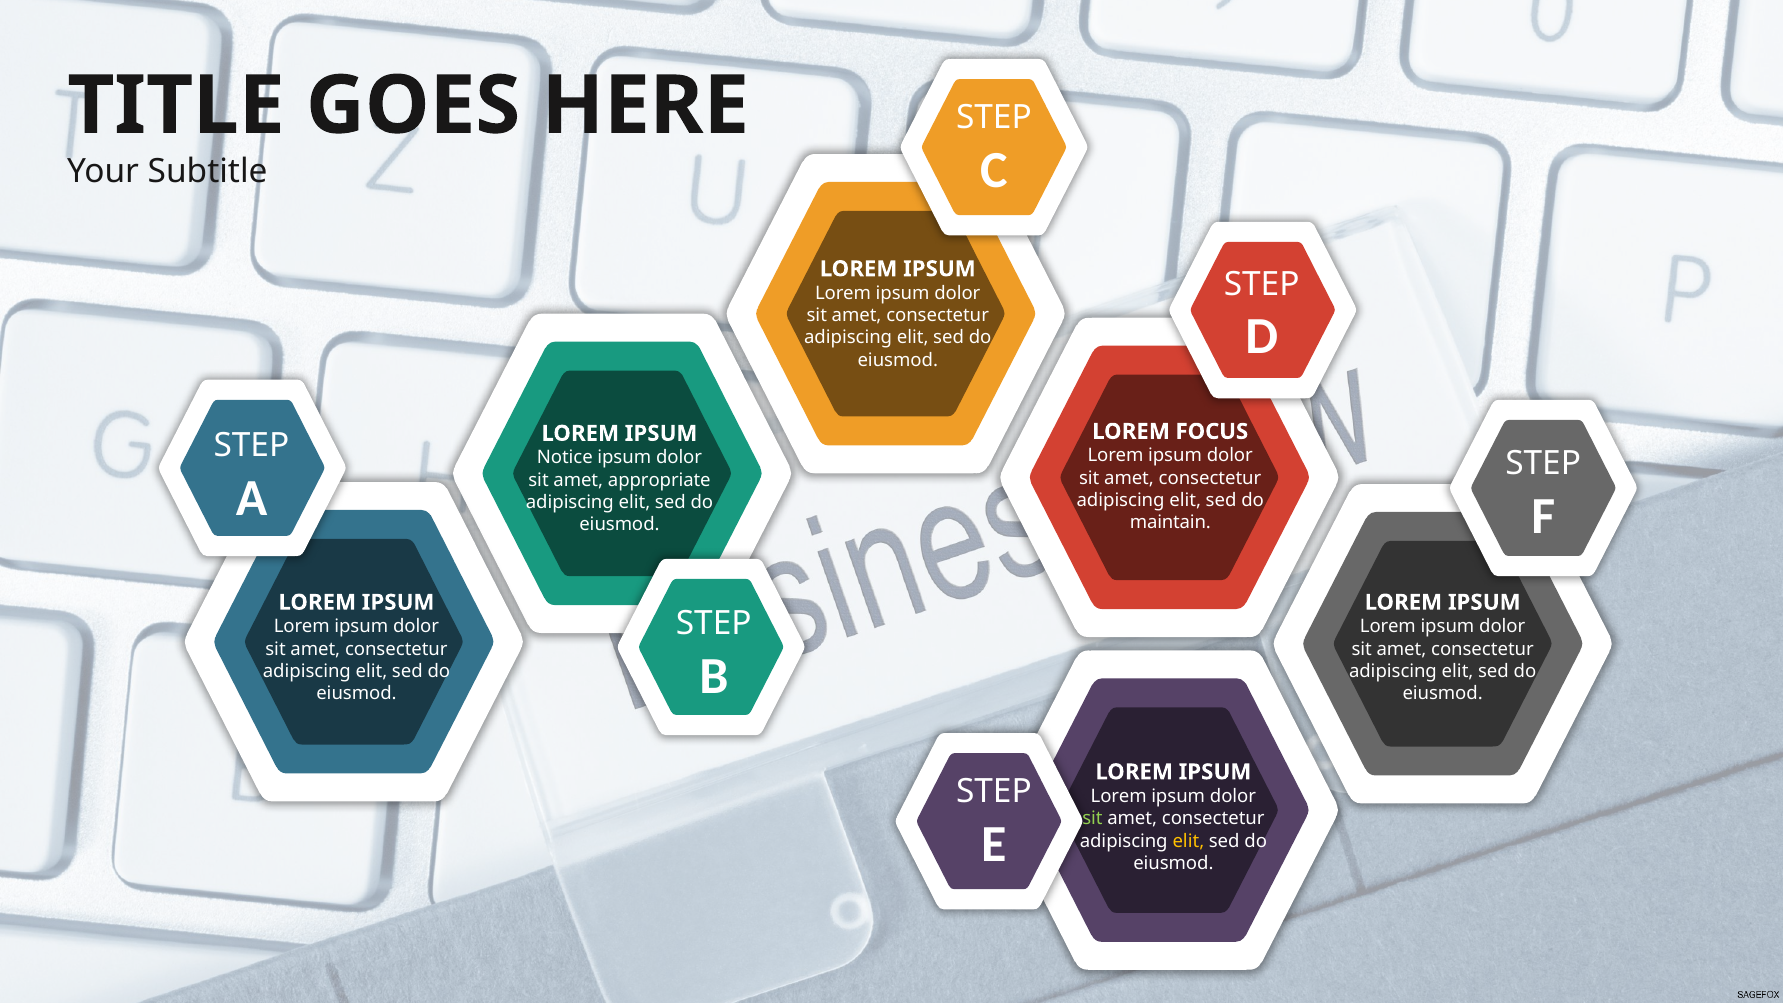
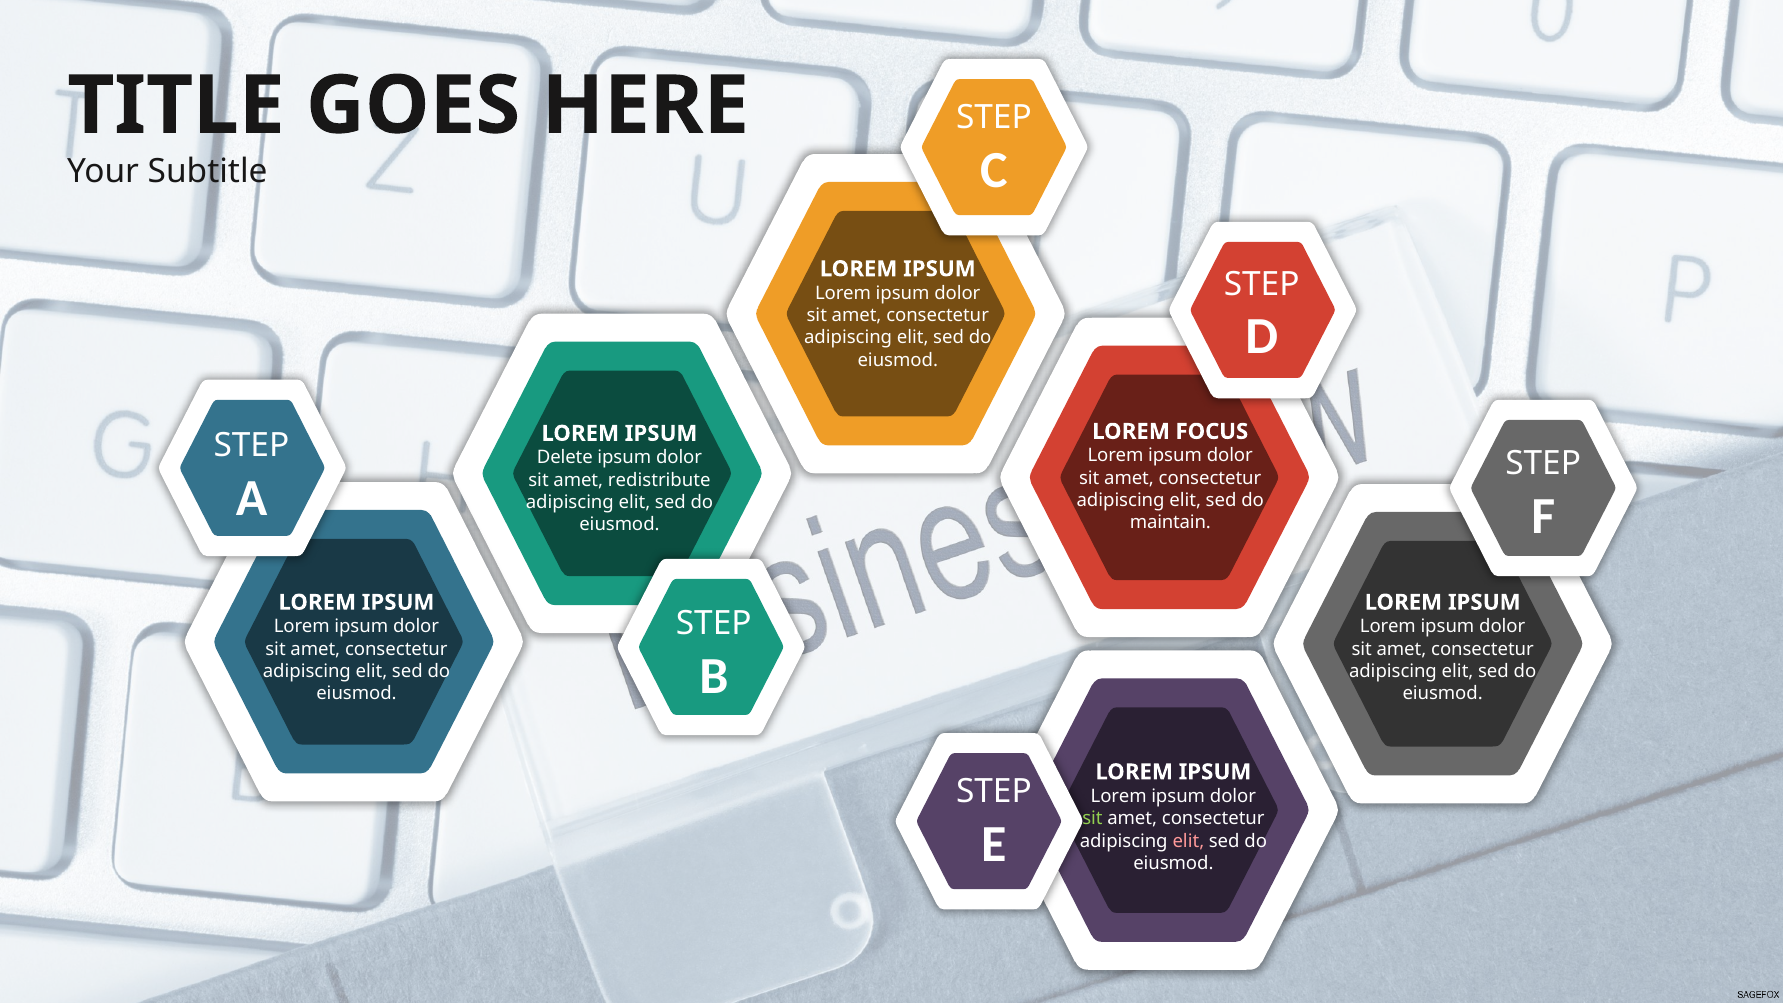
Notice: Notice -> Delete (565, 458)
appropriate: appropriate -> redistribute (659, 480)
elit colour: yellow -> pink (1188, 841)
